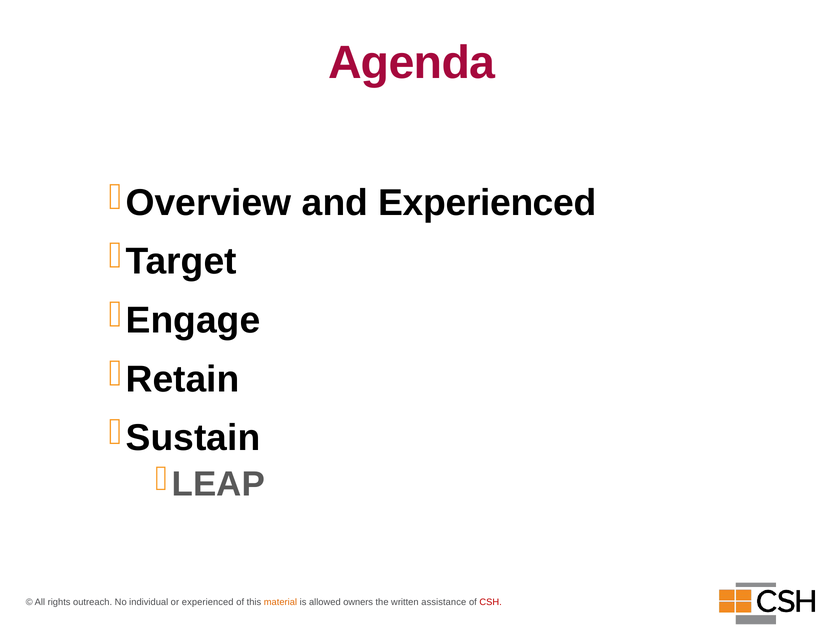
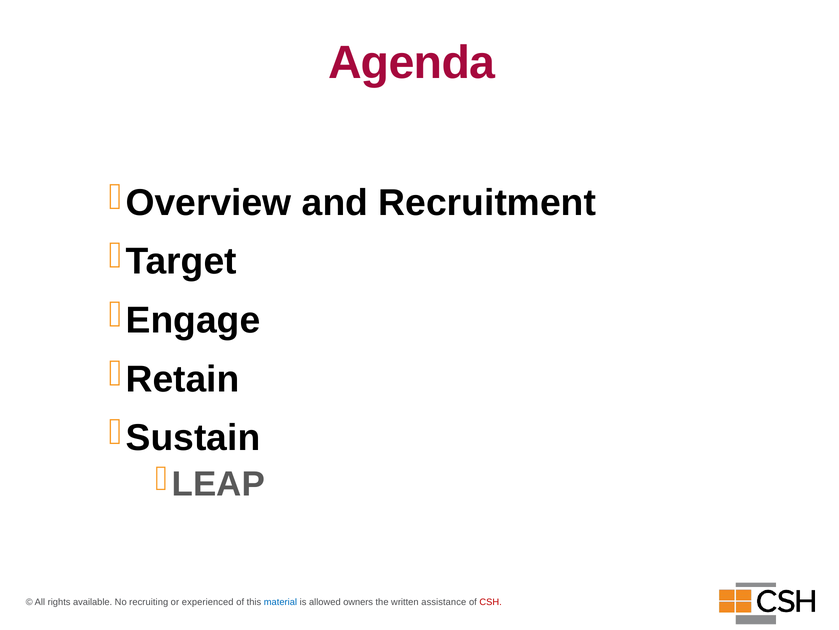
and Experienced: Experienced -> Recruitment (487, 203)
outreach: outreach -> available (93, 602)
individual: individual -> recruiting (149, 602)
material colour: orange -> blue (280, 602)
